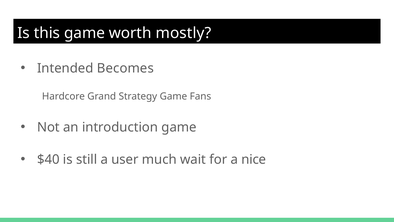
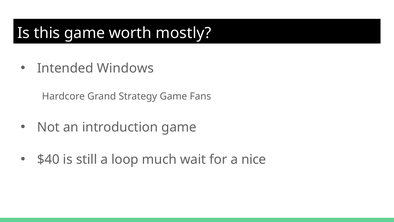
Becomes: Becomes -> Windows (125, 68)
user: user -> loop (125, 159)
